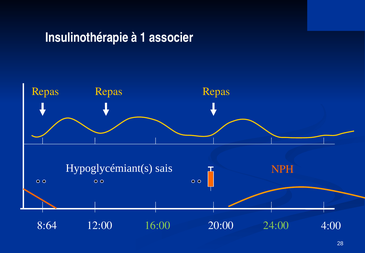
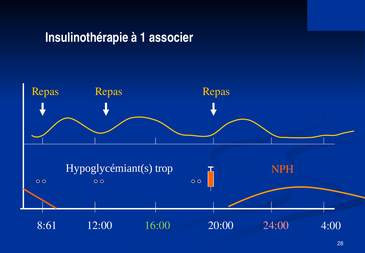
sais: sais -> trop (164, 168)
8:64: 8:64 -> 8:61 (47, 225)
24:00 colour: light green -> pink (276, 225)
